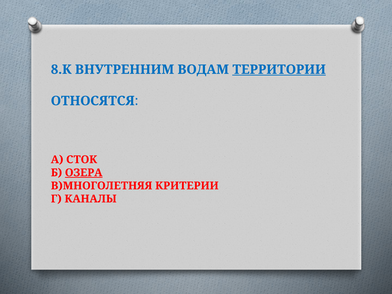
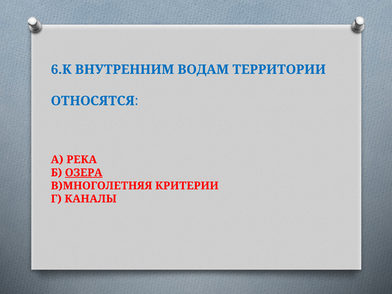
8.К: 8.К -> 6.К (61, 70)
ТЕРРИТОРИИ underline: present -> none (279, 70)
СТОК: СТОК -> РЕКА (82, 160)
